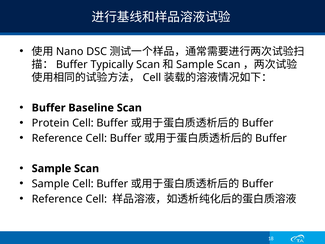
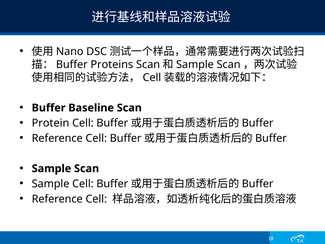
Typically: Typically -> Proteins (112, 64)
